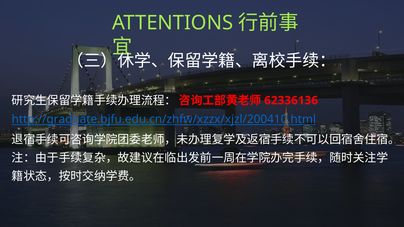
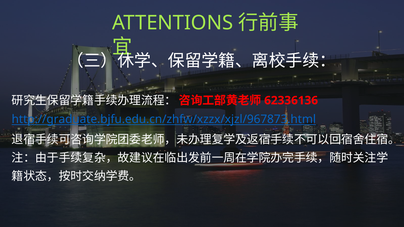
http://graduate.bjfu.edu.cn/zhfw/xzzx/xjzl/200410.html: http://graduate.bjfu.edu.cn/zhfw/xzzx/xjzl/200410.html -> http://graduate.bjfu.edu.cn/zhfw/xzzx/xjzl/967873.html (164, 120)
